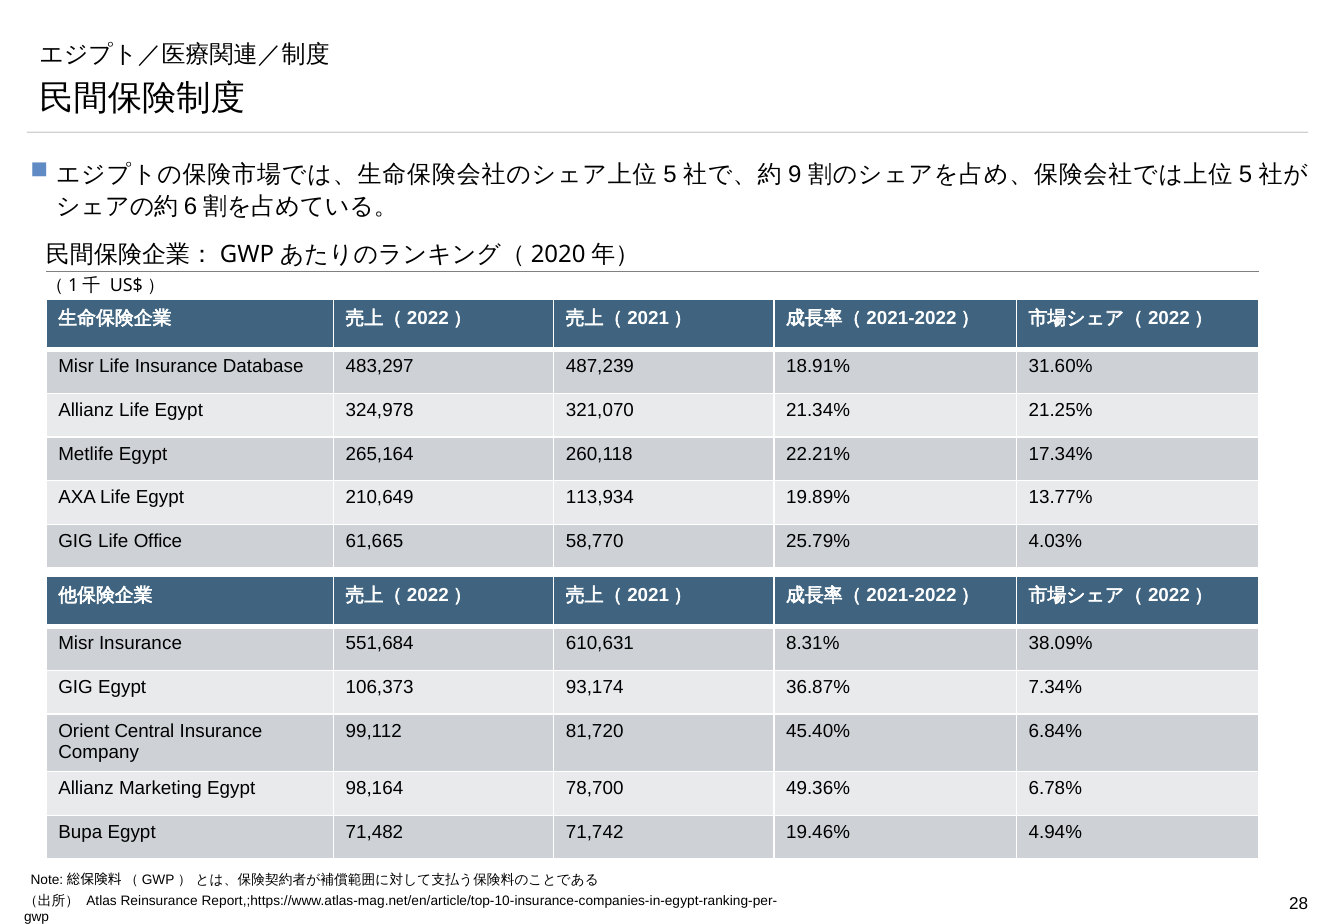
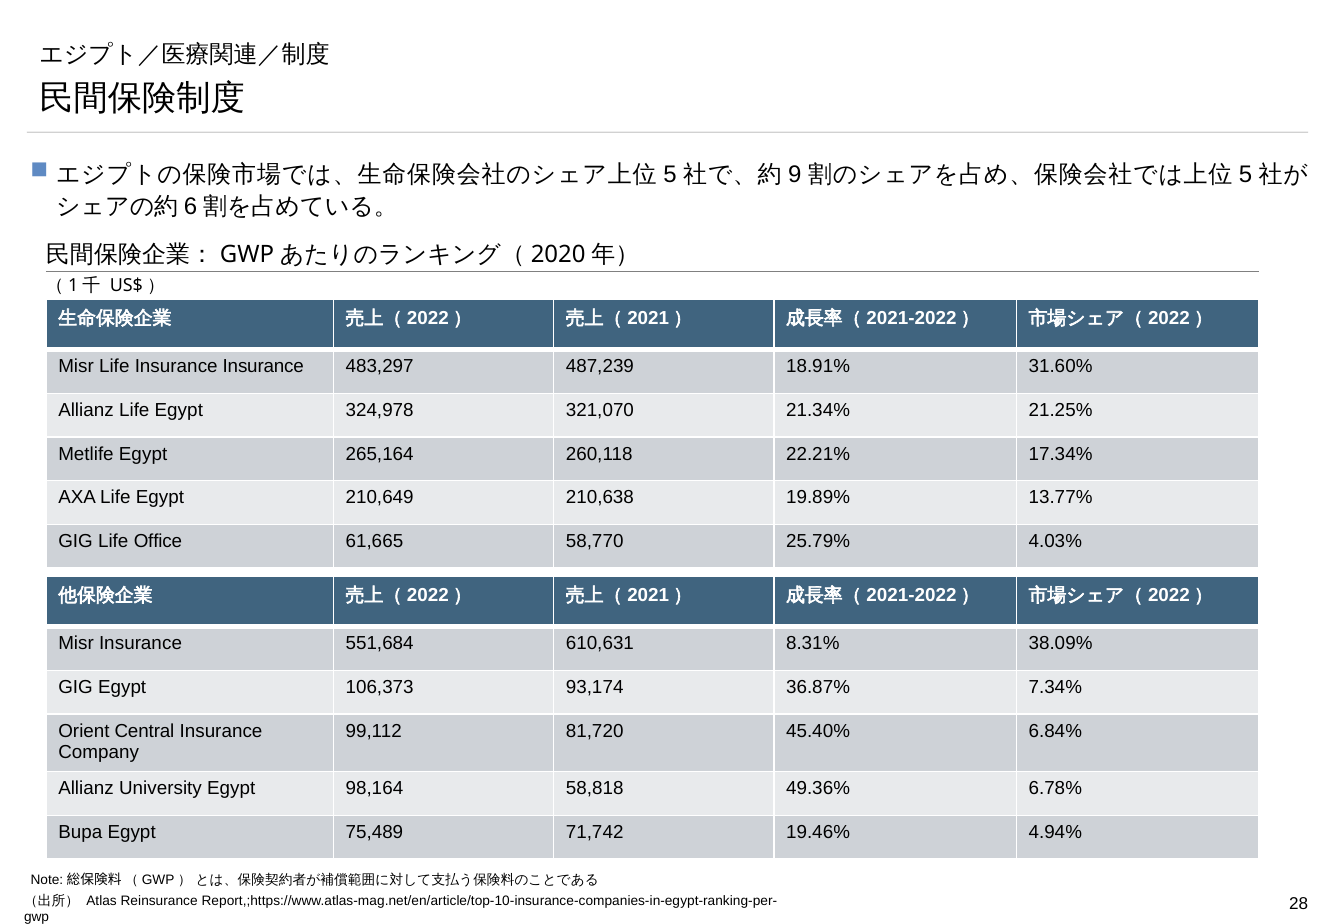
Insurance Database: Database -> Insurance (263, 367)
113,934: 113,934 -> 210,638 (600, 498)
Marketing: Marketing -> University (160, 789)
78,700: 78,700 -> 58,818 (595, 789)
71,482: 71,482 -> 75,489 (374, 832)
